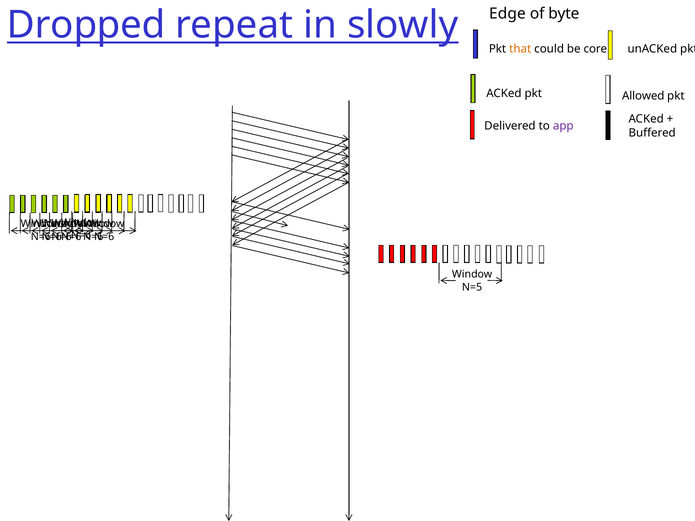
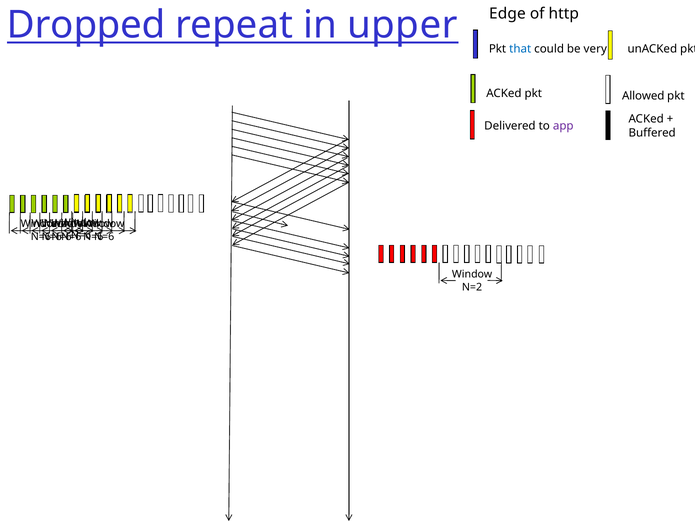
byte: byte -> http (564, 14)
slowly: slowly -> upper (402, 25)
that colour: orange -> blue (520, 49)
core: core -> very (595, 49)
N=5: N=5 -> N=2 (472, 287)
